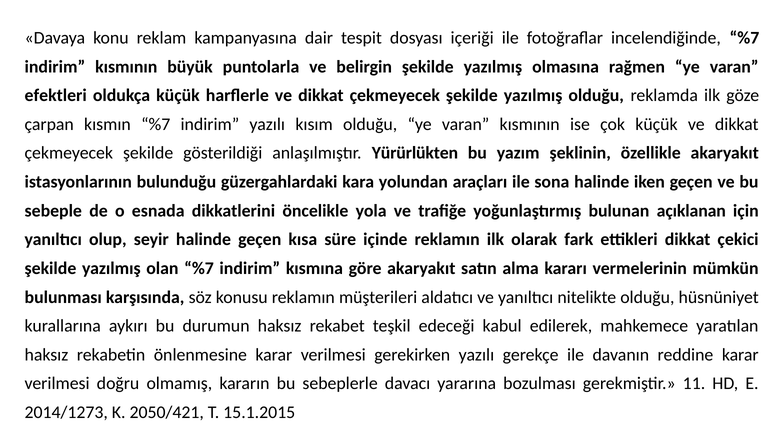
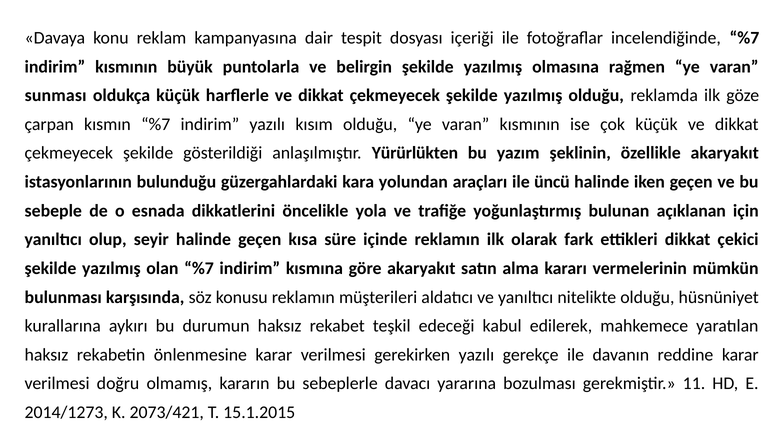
efektleri: efektleri -> sunması (56, 95)
sona: sona -> üncü (552, 182)
2050/421: 2050/421 -> 2073/421 (167, 412)
